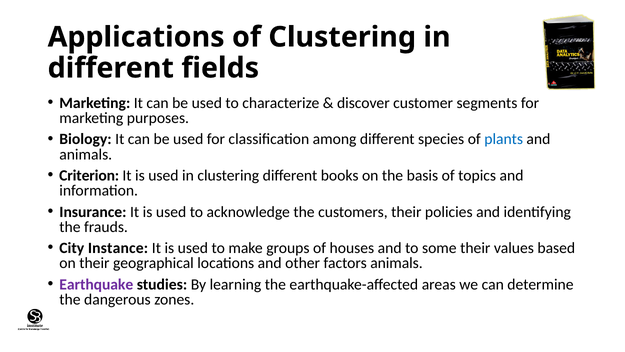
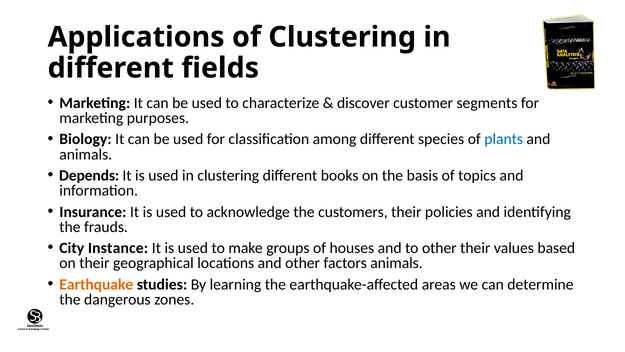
Criterion: Criterion -> Depends (89, 175)
to some: some -> other (439, 248)
Earthquake colour: purple -> orange (96, 284)
